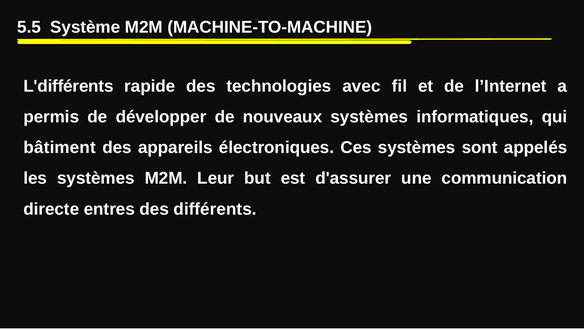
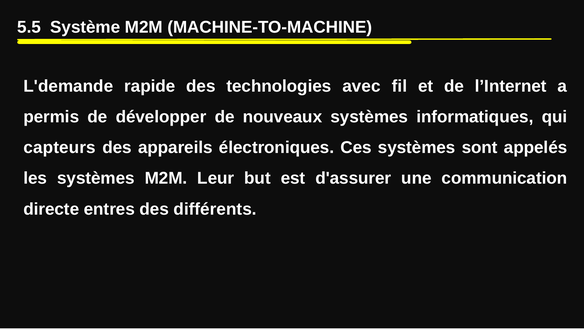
L'différents: L'différents -> L'demande (68, 86)
bâtiment: bâtiment -> capteurs (60, 147)
